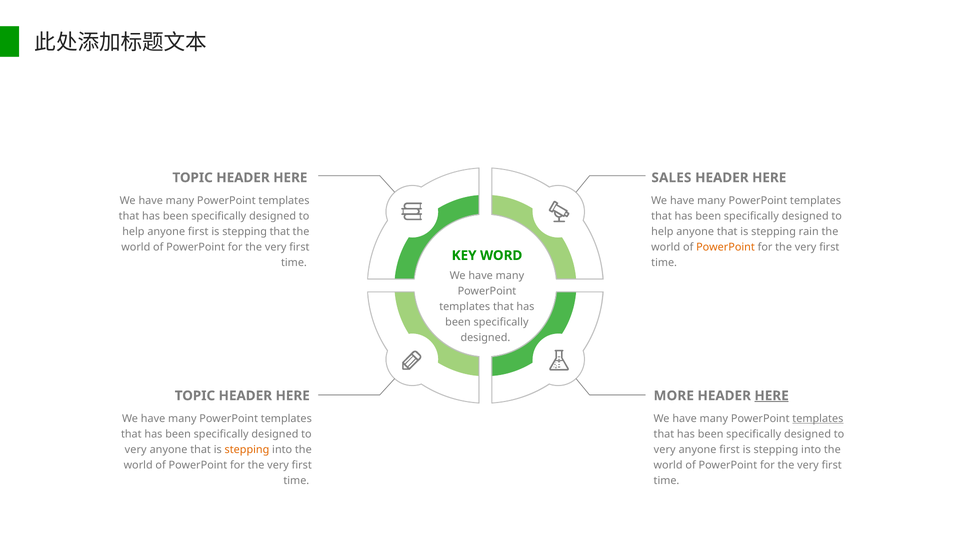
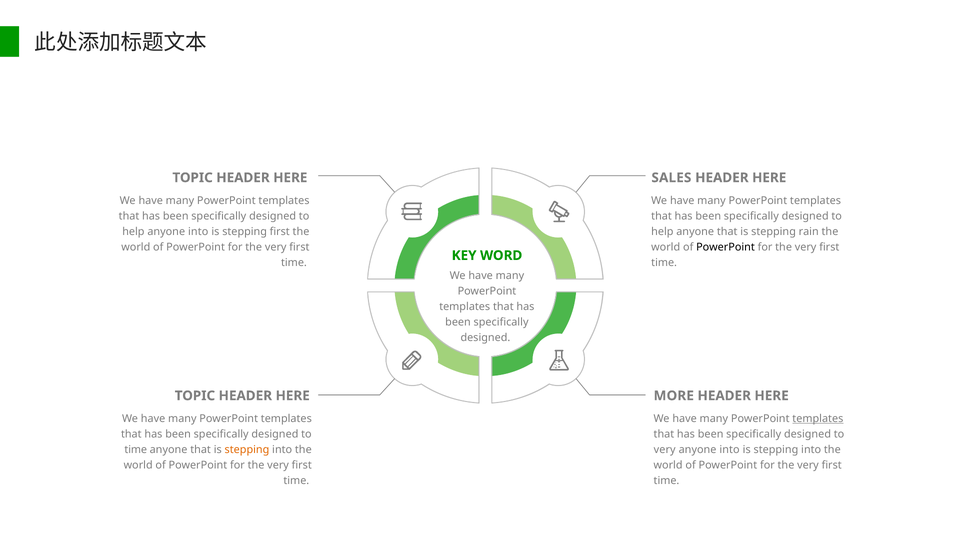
help anyone first: first -> into (198, 232)
stepping that: that -> first (280, 232)
PowerPoint colour: orange -> black (725, 247)
HERE underline: present -> none (772, 396)
very: very -> time (136, 450)
first: first -> into (730, 450)
